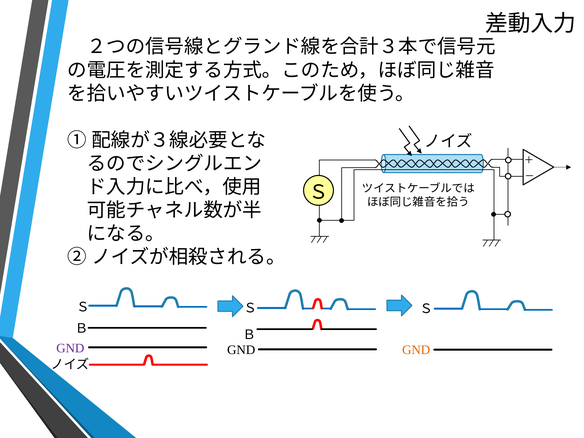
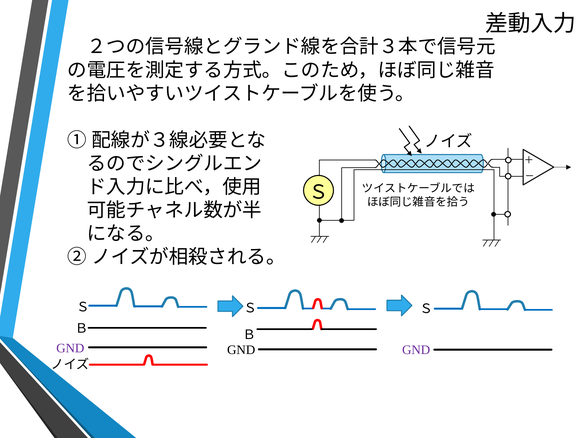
GND colour: orange -> purple (416, 350)
